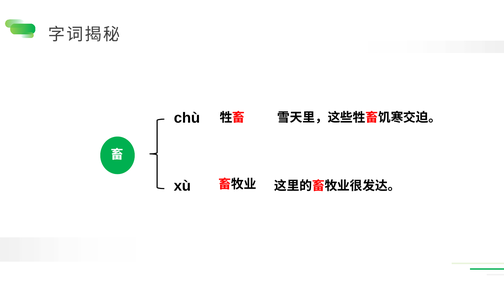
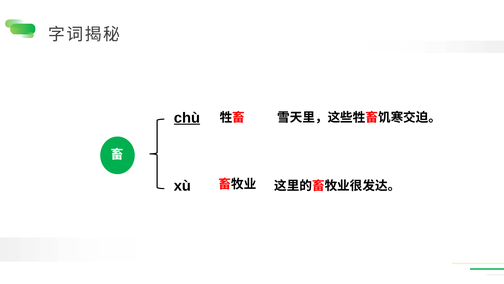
chù underline: none -> present (187, 118)
